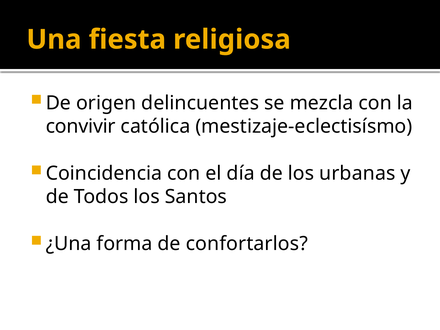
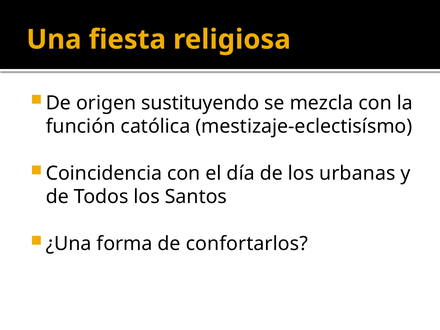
delincuentes: delincuentes -> sustituyendo (200, 103)
convivir: convivir -> función (81, 126)
